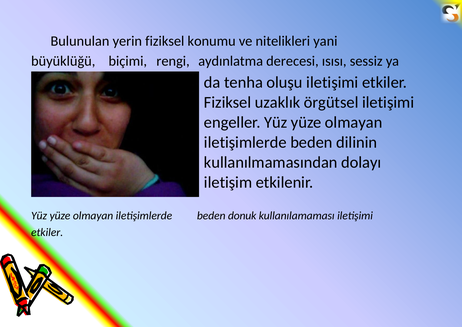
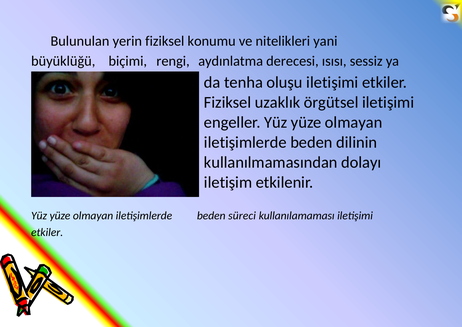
donuk: donuk -> süreci (242, 216)
